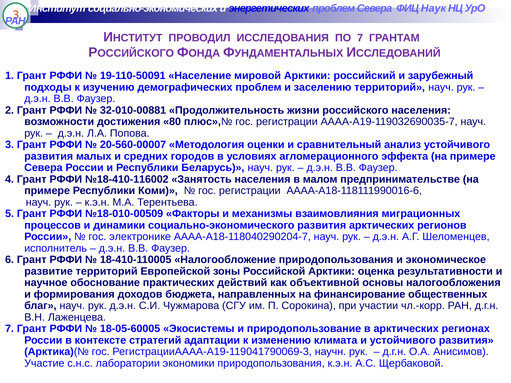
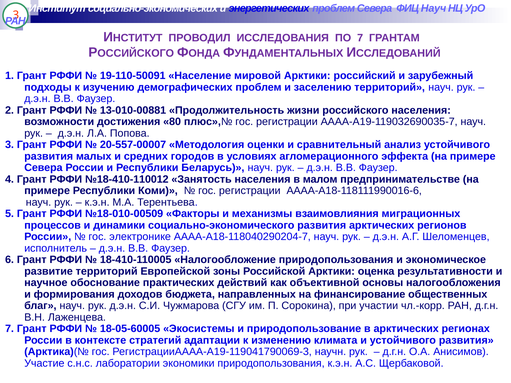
ФИЦ Наук: Наук -> Науч (434, 8)
32-010-00881: 32-010-00881 -> 13-010-00881 (133, 110)
20-560-00007: 20-560-00007 -> 20-557-00007 (133, 145)
№18-410-116002: №18-410-116002 -> №18-410-110012 (127, 179)
